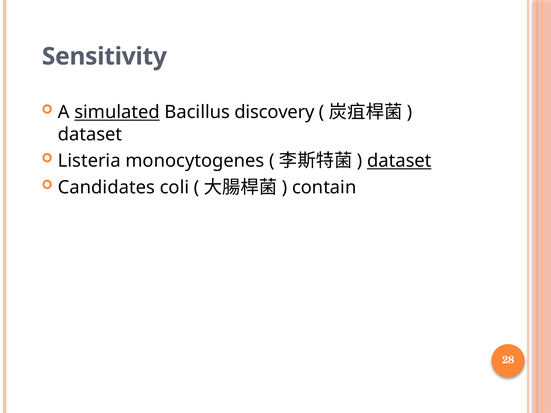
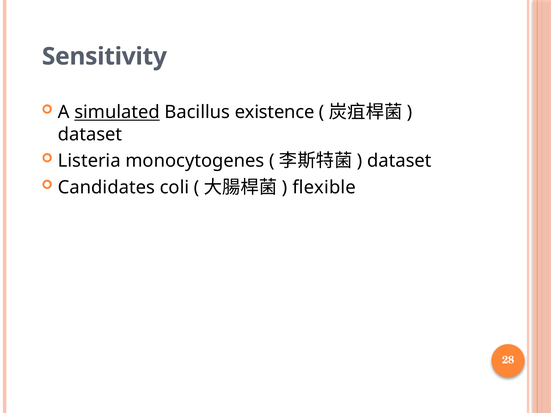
discovery: discovery -> existence (275, 112)
dataset underline: present -> none (399, 161)
contain: contain -> flexible (324, 188)
